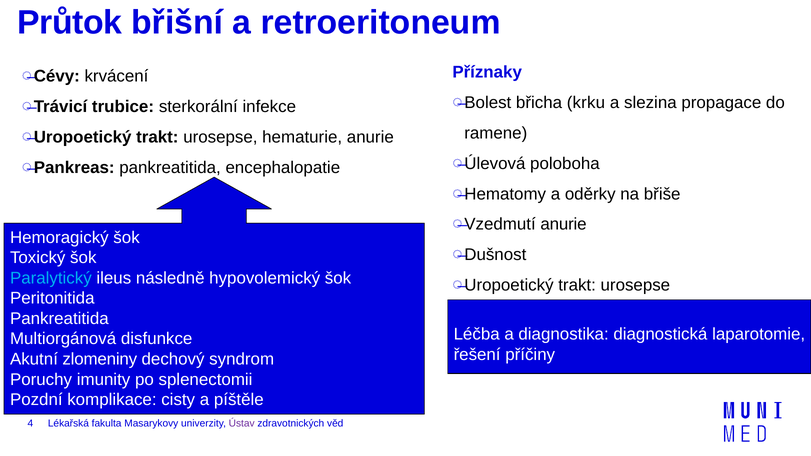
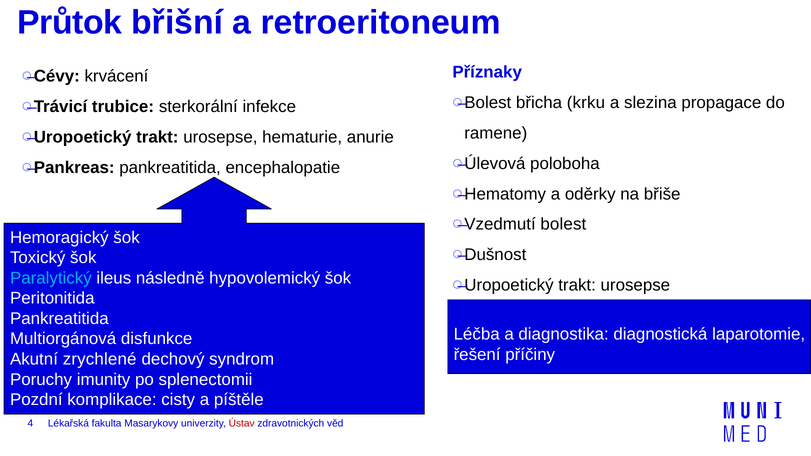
anurie: anurie -> bolest (563, 224)
zlomeniny: zlomeniny -> zrychlené (100, 359)
Ústav colour: purple -> red (242, 423)
